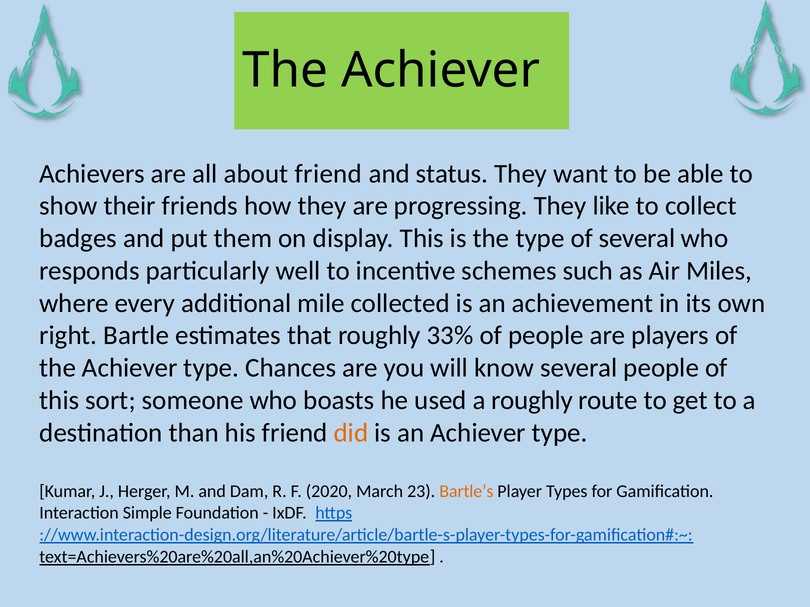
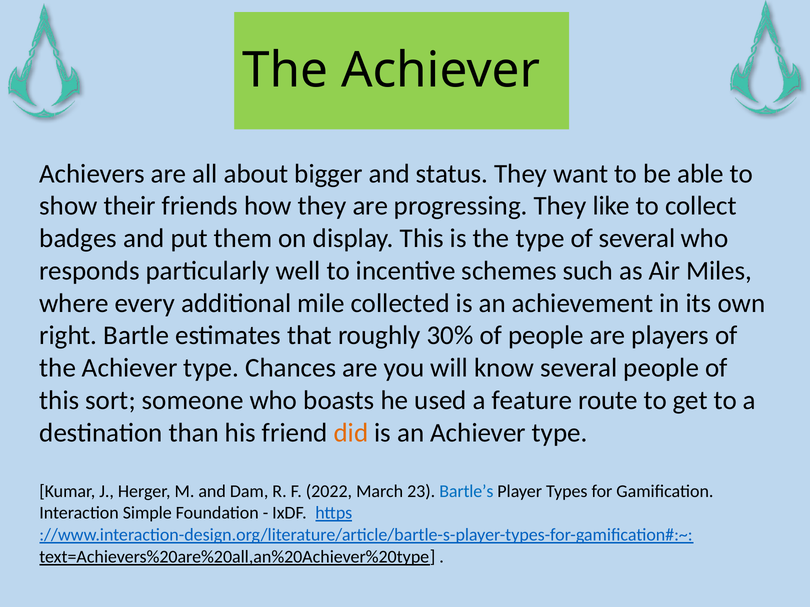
about friend: friend -> bigger (329, 174)
33%: 33% -> 30% (450, 336)
a roughly: roughly -> feature (532, 401)
2020: 2020 -> 2022 (329, 492)
Bartle’s colour: orange -> blue (466, 492)
